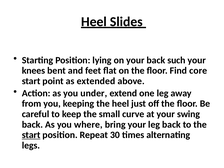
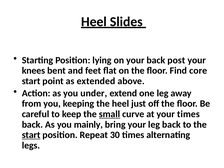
such: such -> post (176, 60)
small underline: none -> present (110, 114)
your swing: swing -> times (188, 114)
where: where -> mainly (88, 124)
